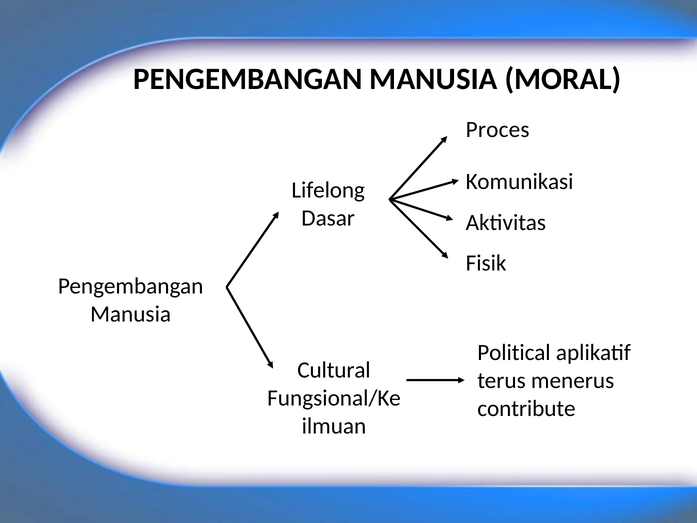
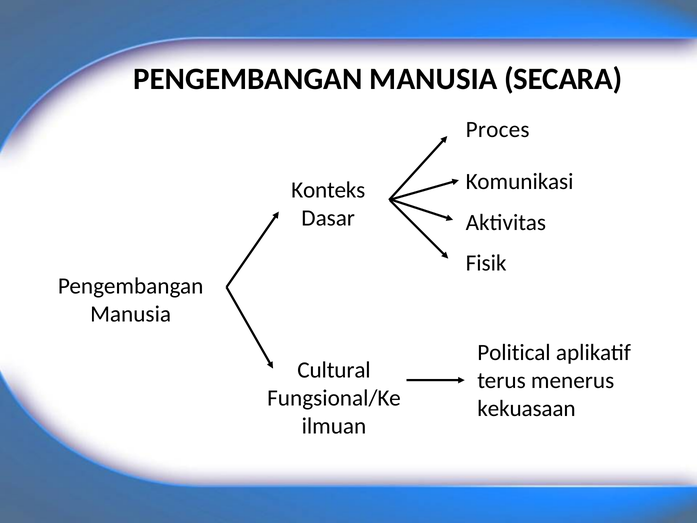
MORAL: MORAL -> SECARA (563, 79)
Lifelong: Lifelong -> Konteks (328, 190)
contribute: contribute -> kekuasaan (526, 408)
